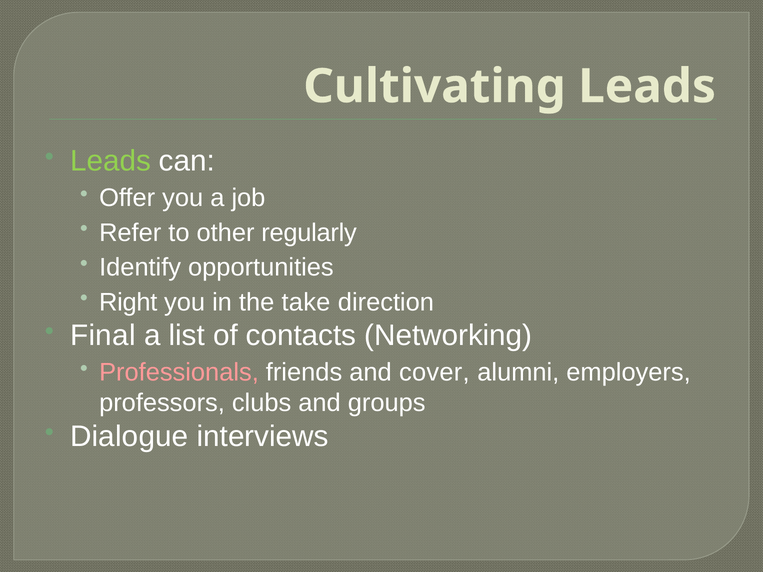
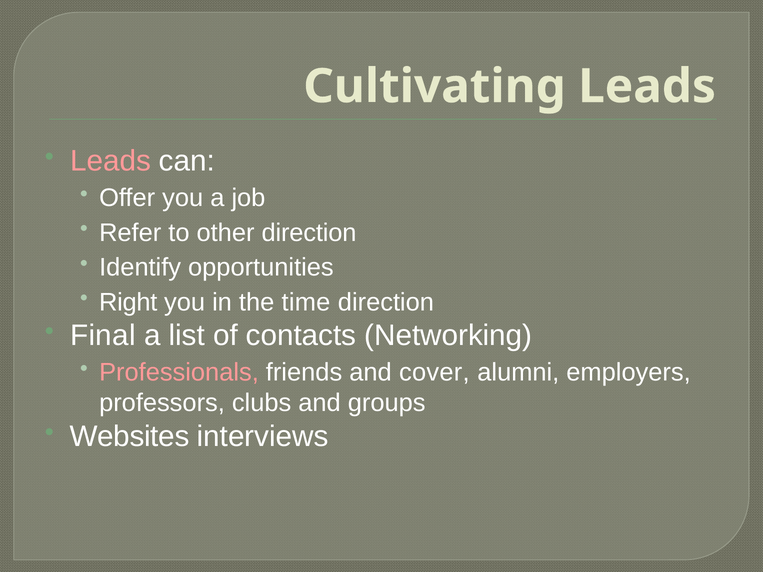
Leads colour: light green -> pink (111, 161)
other regularly: regularly -> direction (309, 233)
take: take -> time (306, 302)
Dialogue: Dialogue -> Websites (129, 437)
